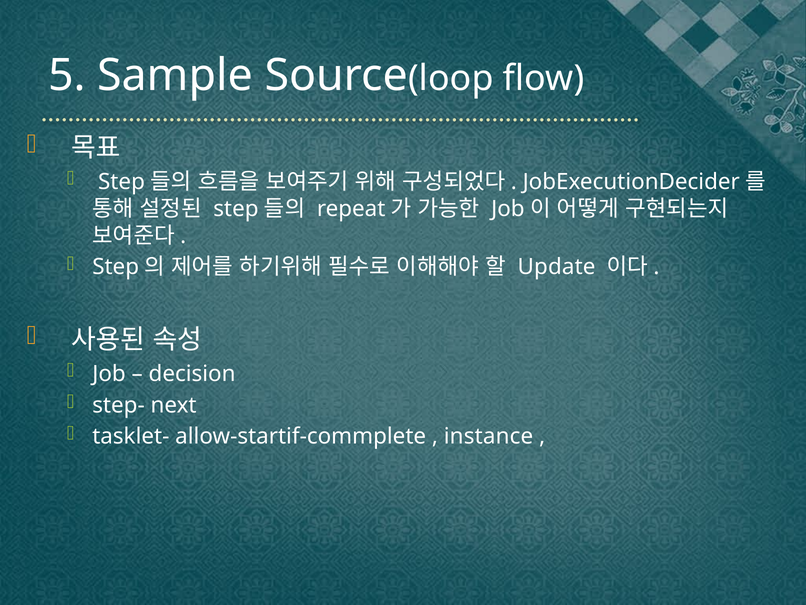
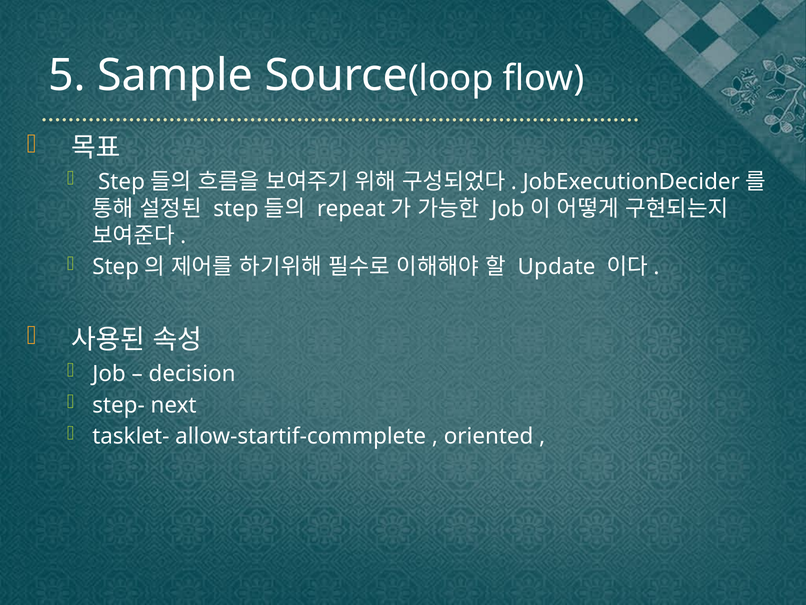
instance: instance -> oriented (489, 436)
